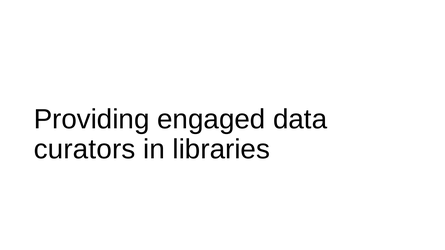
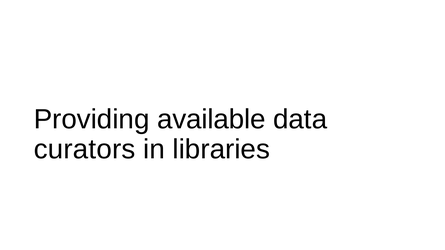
engaged: engaged -> available (211, 120)
